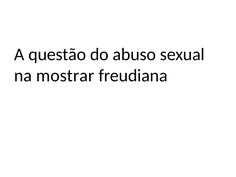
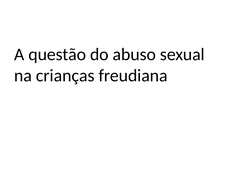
mostrar: mostrar -> crianças (65, 76)
